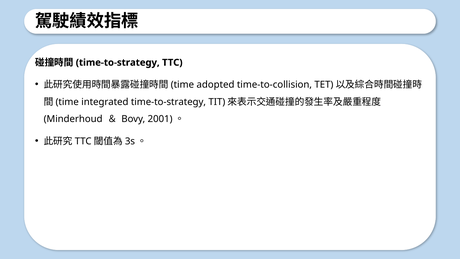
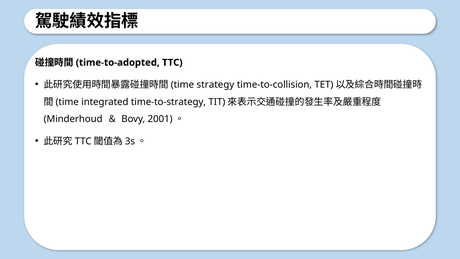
time-to-strategy: time-to-strategy -> time-to-adopted (118, 62)
adopted: adopted -> strategy (215, 85)
